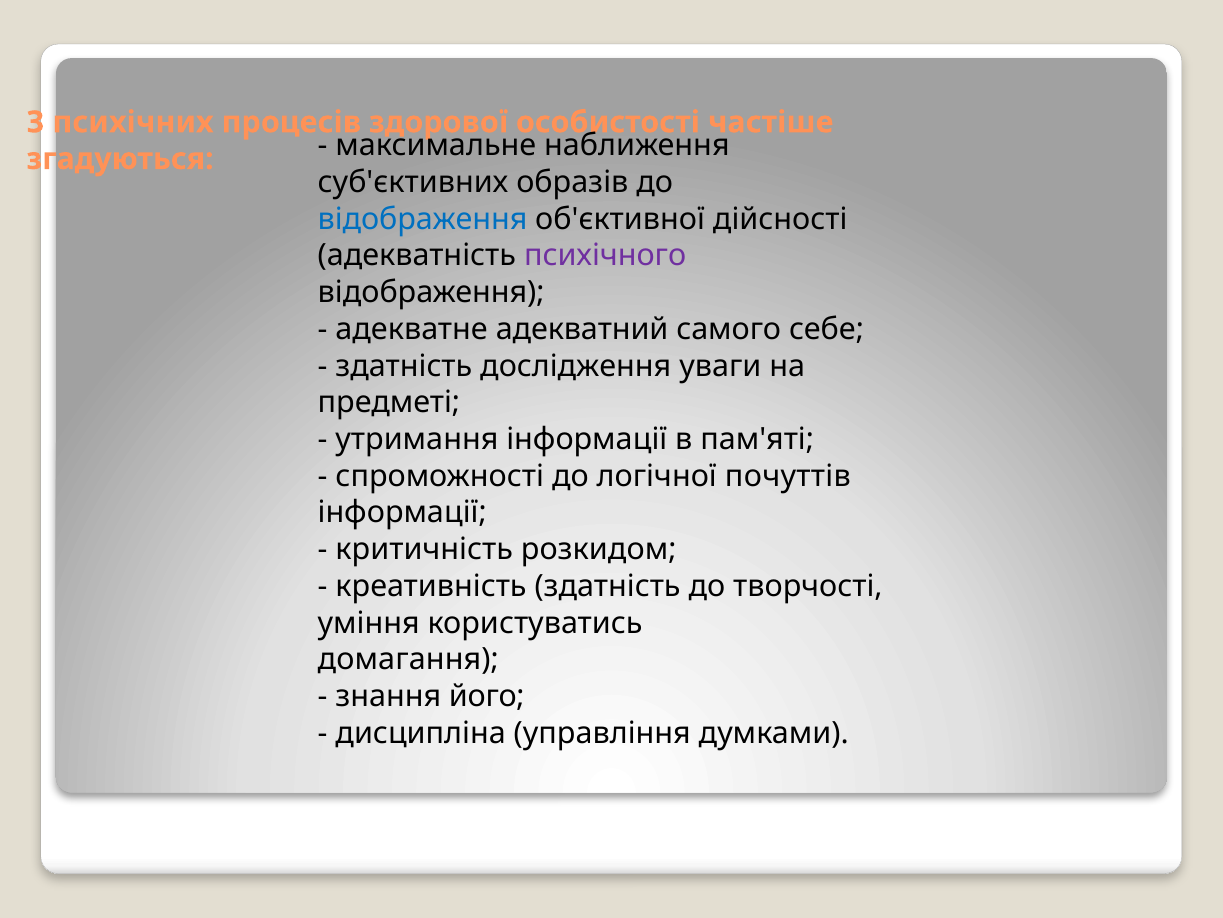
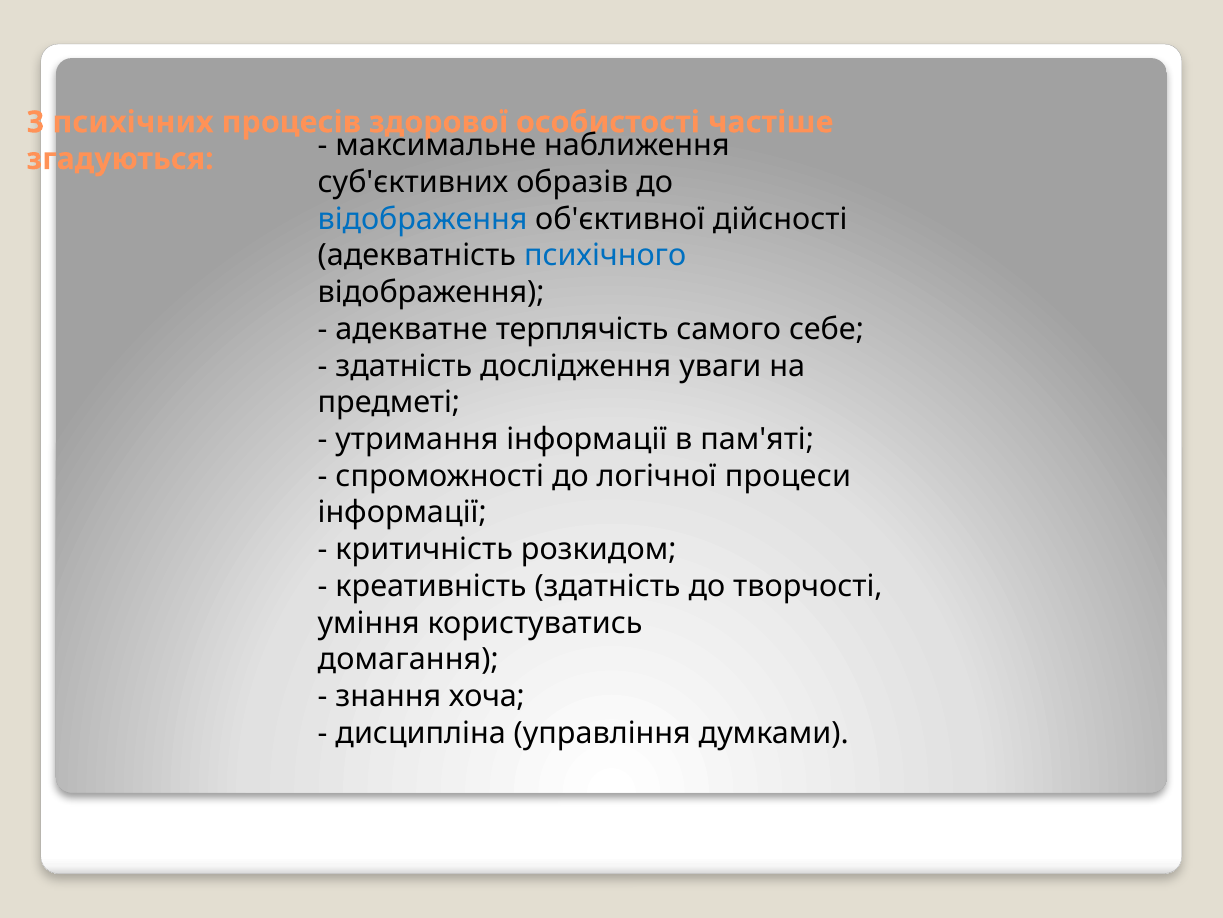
психічного colour: purple -> blue (605, 256)
адекватний: адекватний -> терплячість (582, 329)
почуттів: почуттів -> процеси (788, 476)
його: його -> хоча (487, 696)
